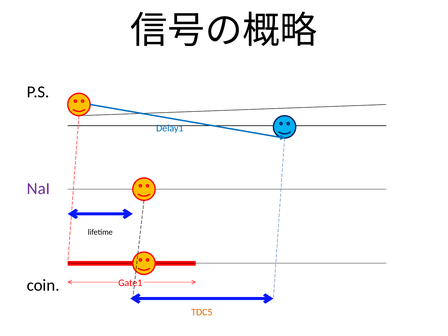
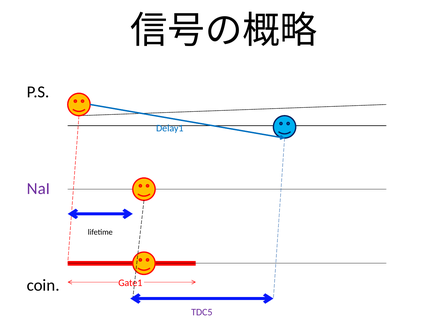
TDC5 colour: orange -> purple (202, 312)
